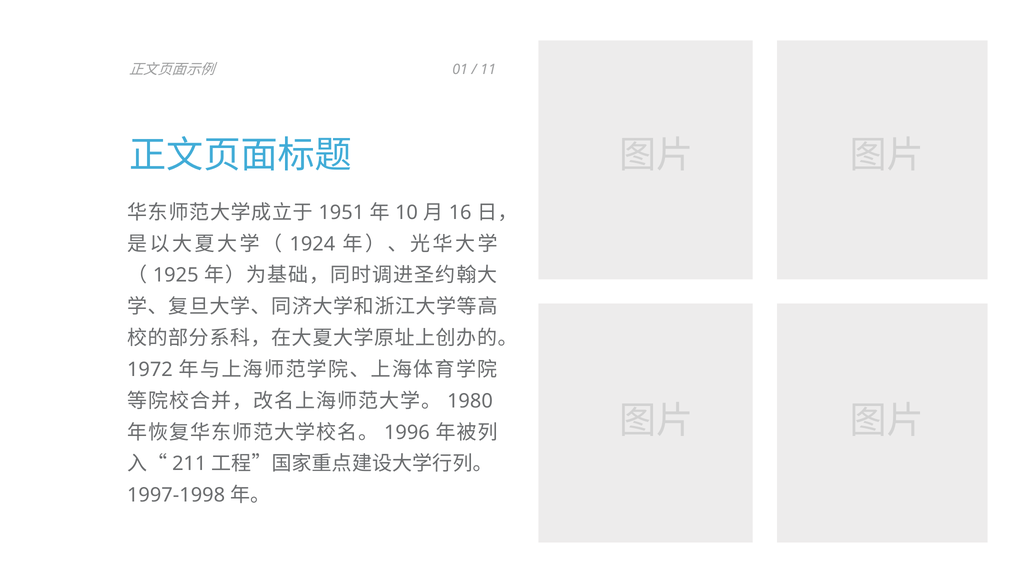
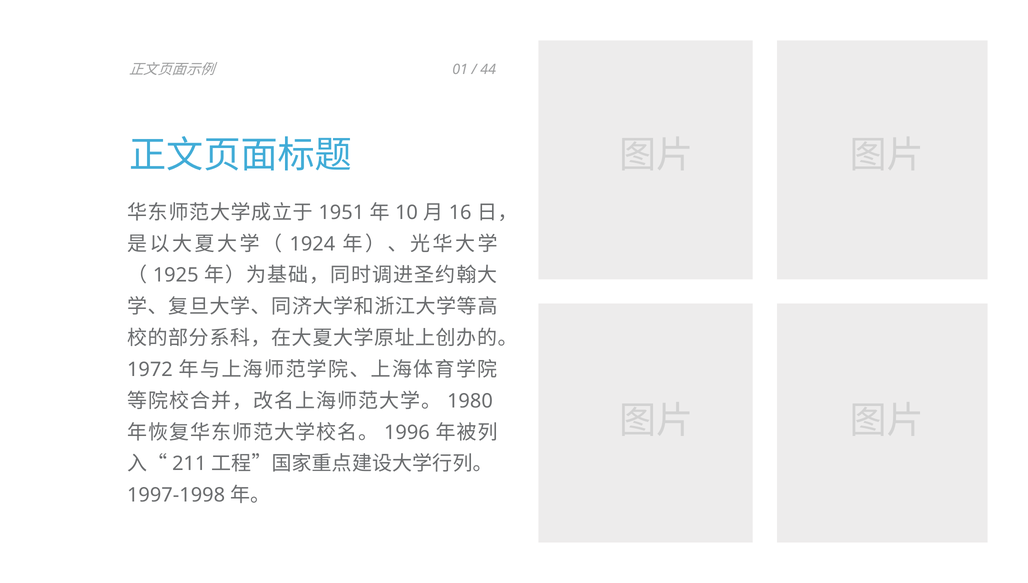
11: 11 -> 44 (488, 70)
